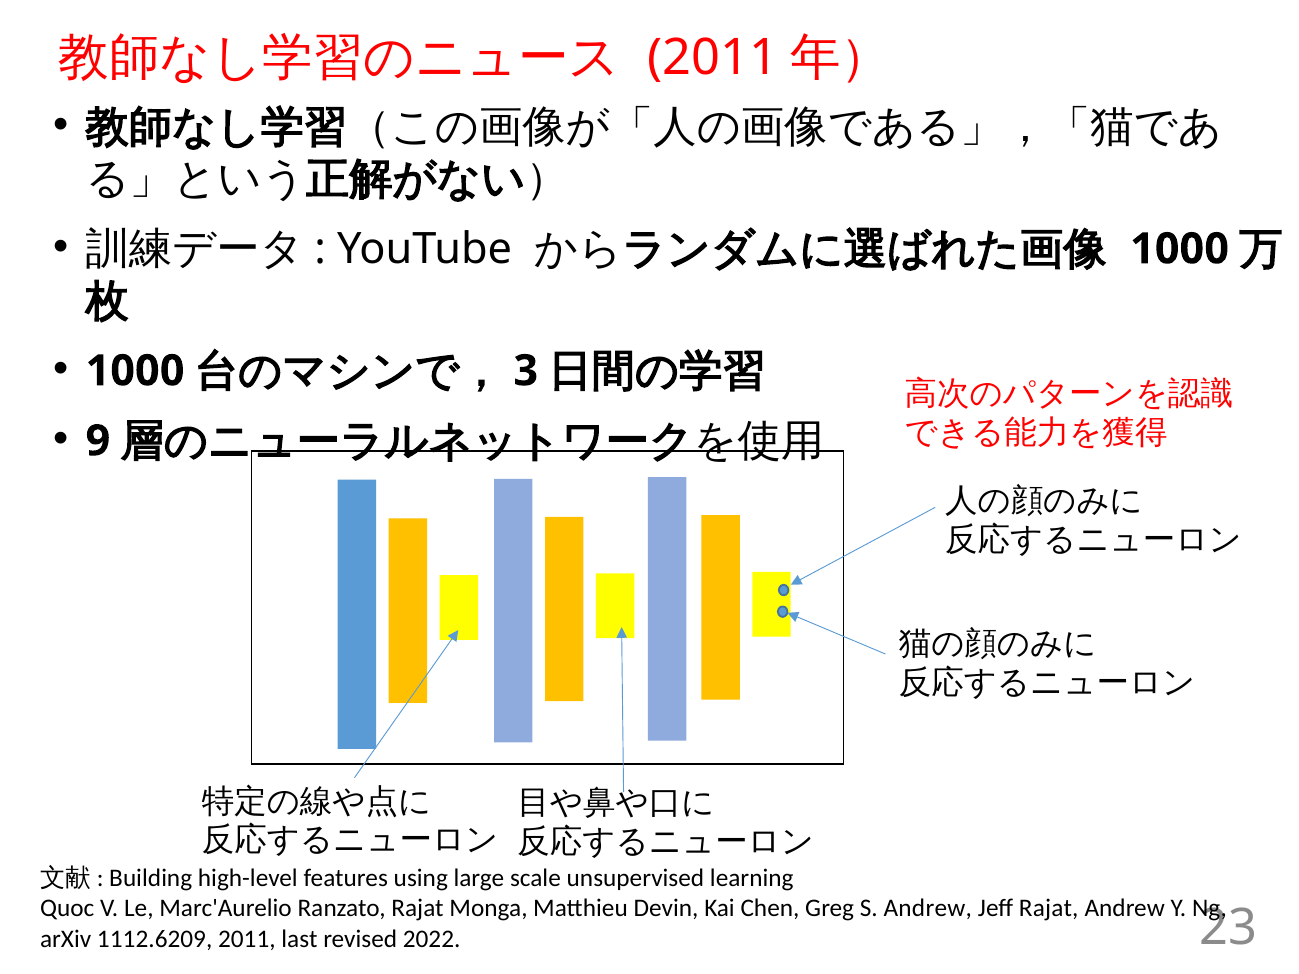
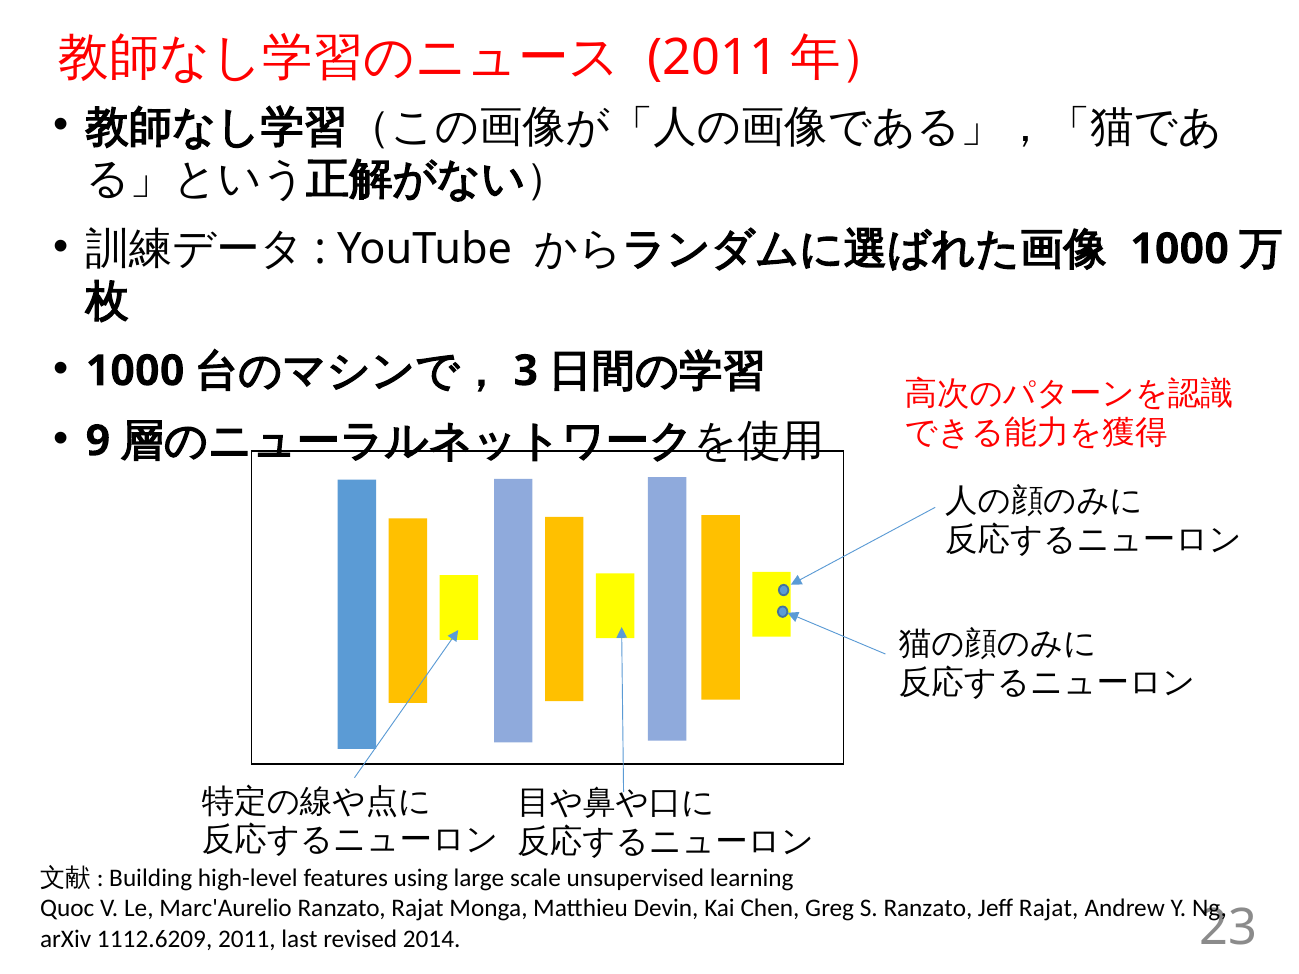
S Andrew: Andrew -> Ranzato (928, 909)
2022: 2022 -> 2014 (432, 939)
